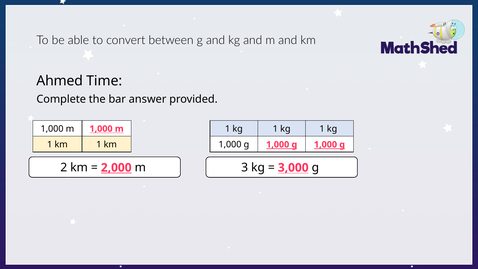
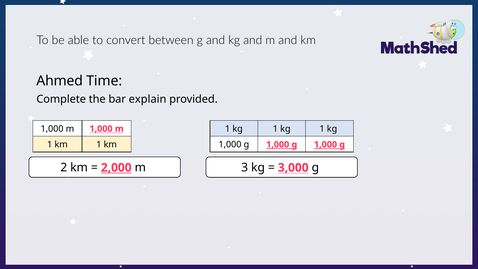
answer: answer -> explain (148, 99)
